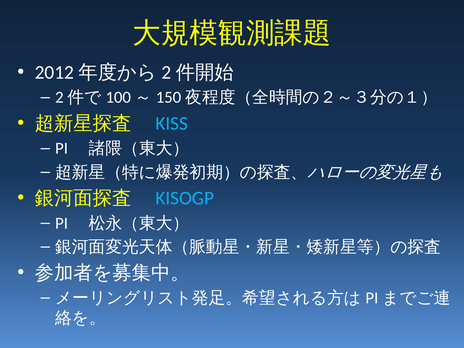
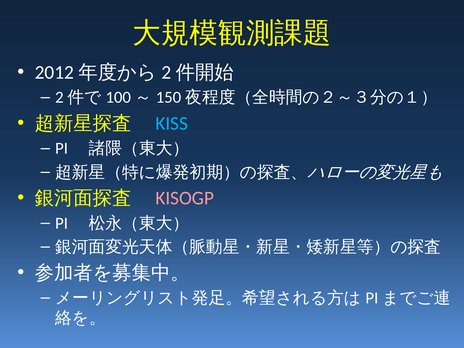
KISOGP colour: light blue -> pink (185, 198)
